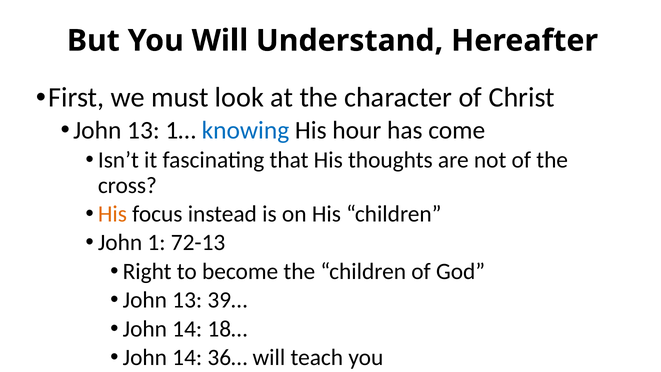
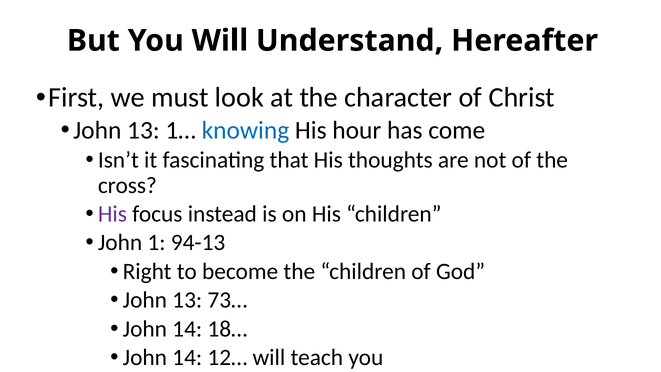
His colour: orange -> purple (112, 214)
72-13: 72-13 -> 94-13 (198, 243)
39…: 39… -> 73… (227, 300)
36…: 36… -> 12… (227, 357)
